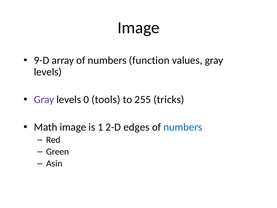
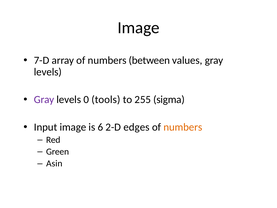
9-D: 9-D -> 7-D (42, 60)
function: function -> between (149, 60)
tricks: tricks -> sigma (169, 99)
Math: Math -> Input (46, 127)
1: 1 -> 6 (100, 127)
numbers colour: blue -> orange (183, 127)
